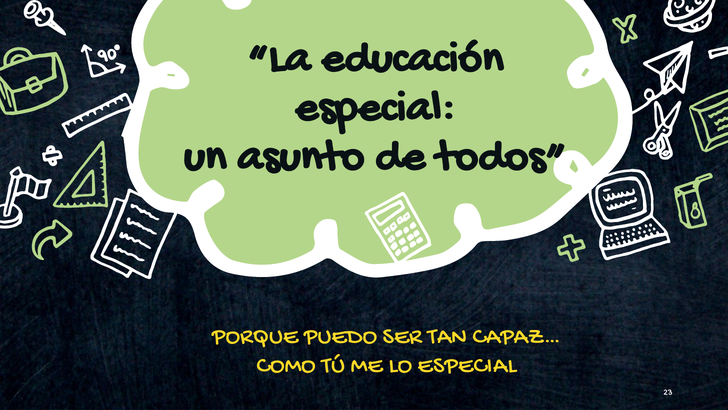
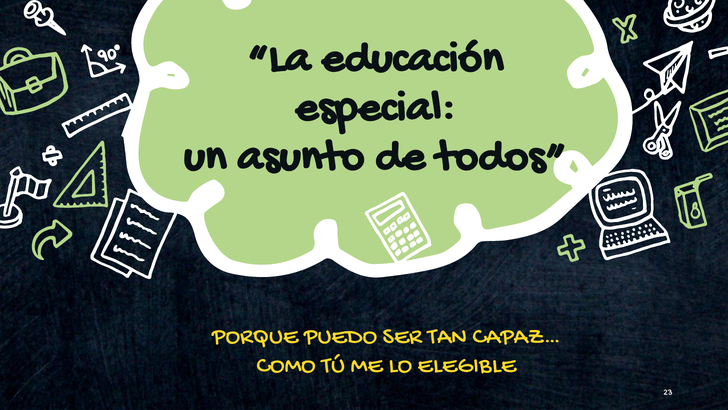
LO ESPECIAL: ESPECIAL -> ELEGIBLE (467, 363)
